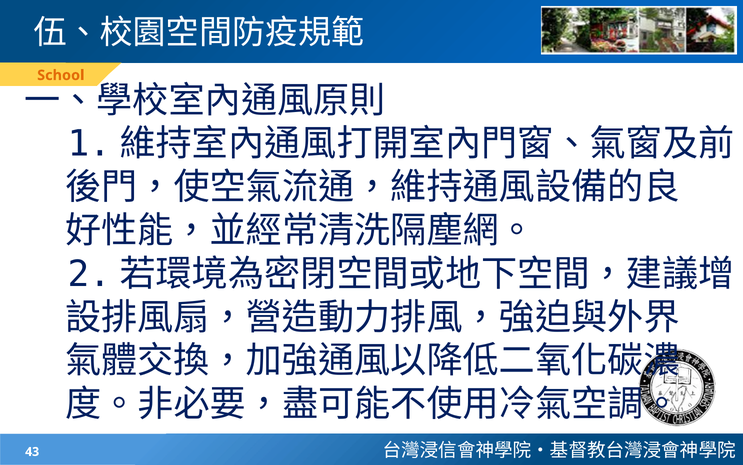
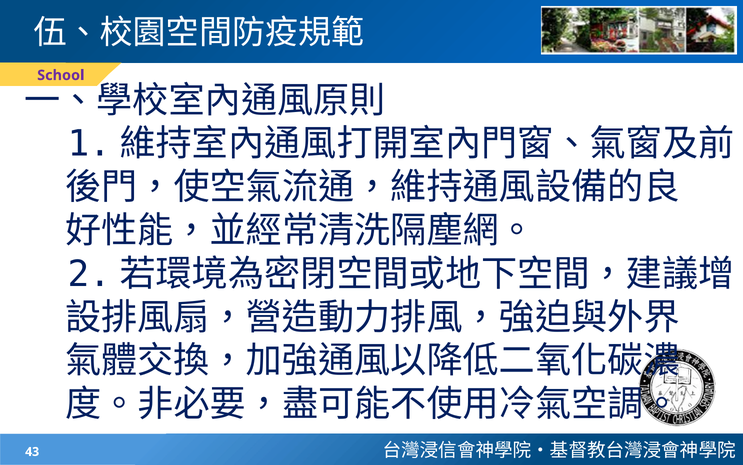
School colour: orange -> purple (61, 75)
